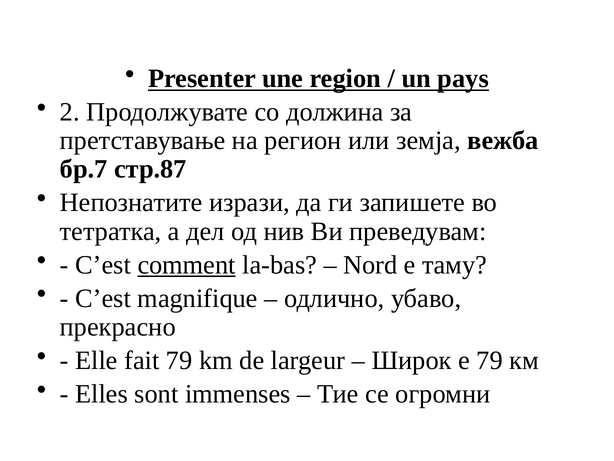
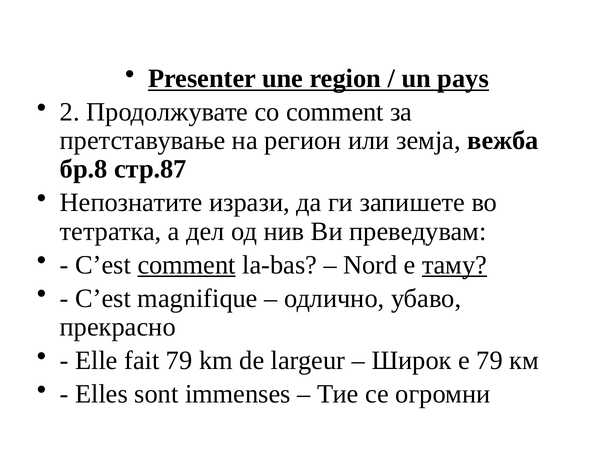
со должина: должина -> comment (335, 112)
бр.7: бр.7 -> бр.8 (84, 169)
таму underline: none -> present (455, 265)
